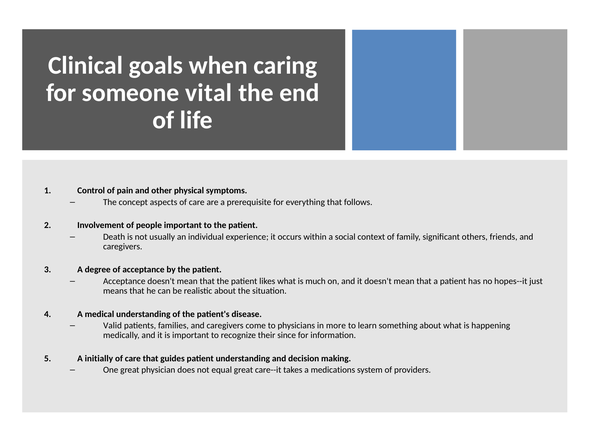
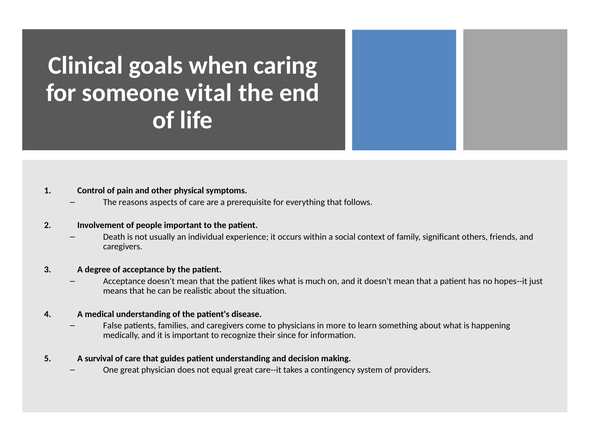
concept: concept -> reasons (133, 202)
Valid: Valid -> False (113, 326)
initially: initially -> survival (99, 359)
medications: medications -> contingency (333, 370)
